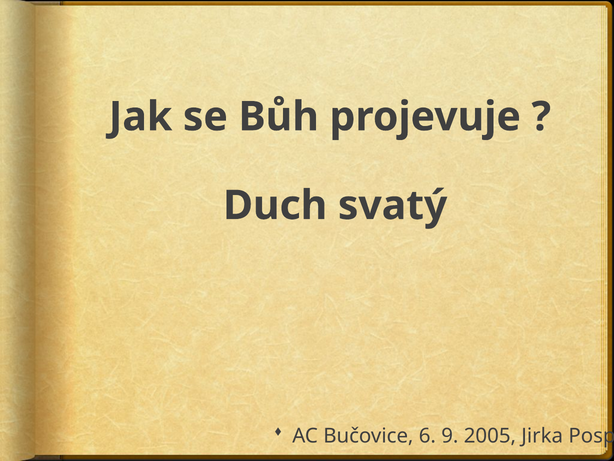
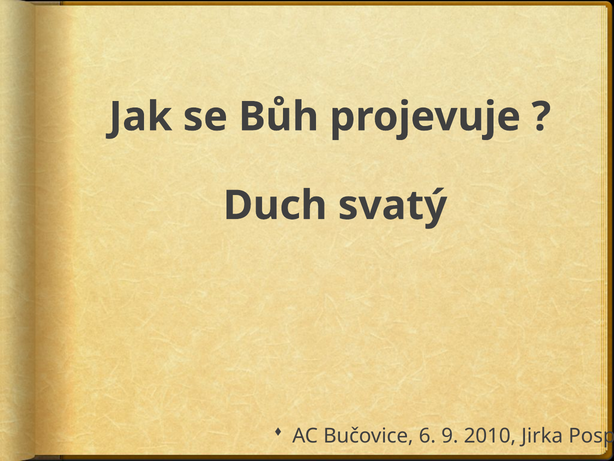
2005: 2005 -> 2010 (490, 435)
